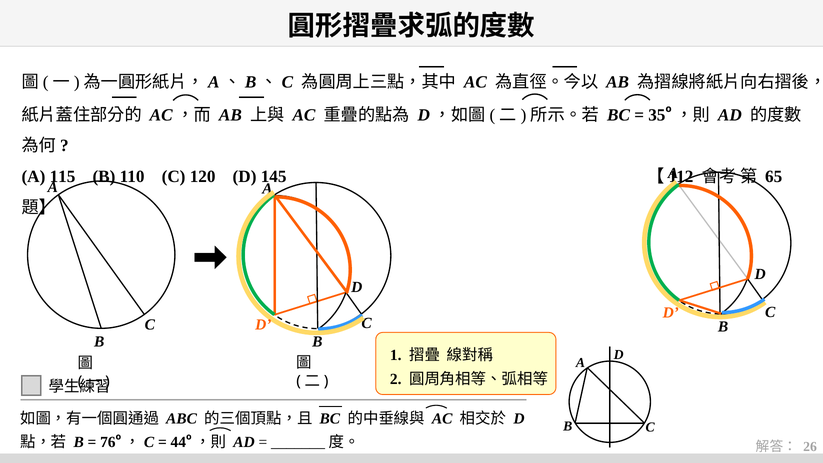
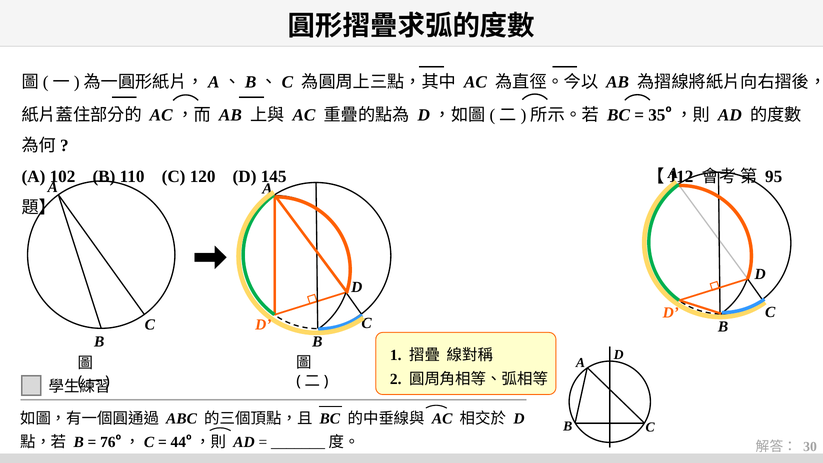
115: 115 -> 102 (63, 177)
65: 65 -> 95 (774, 177)
26: 26 -> 30 (810, 446)
